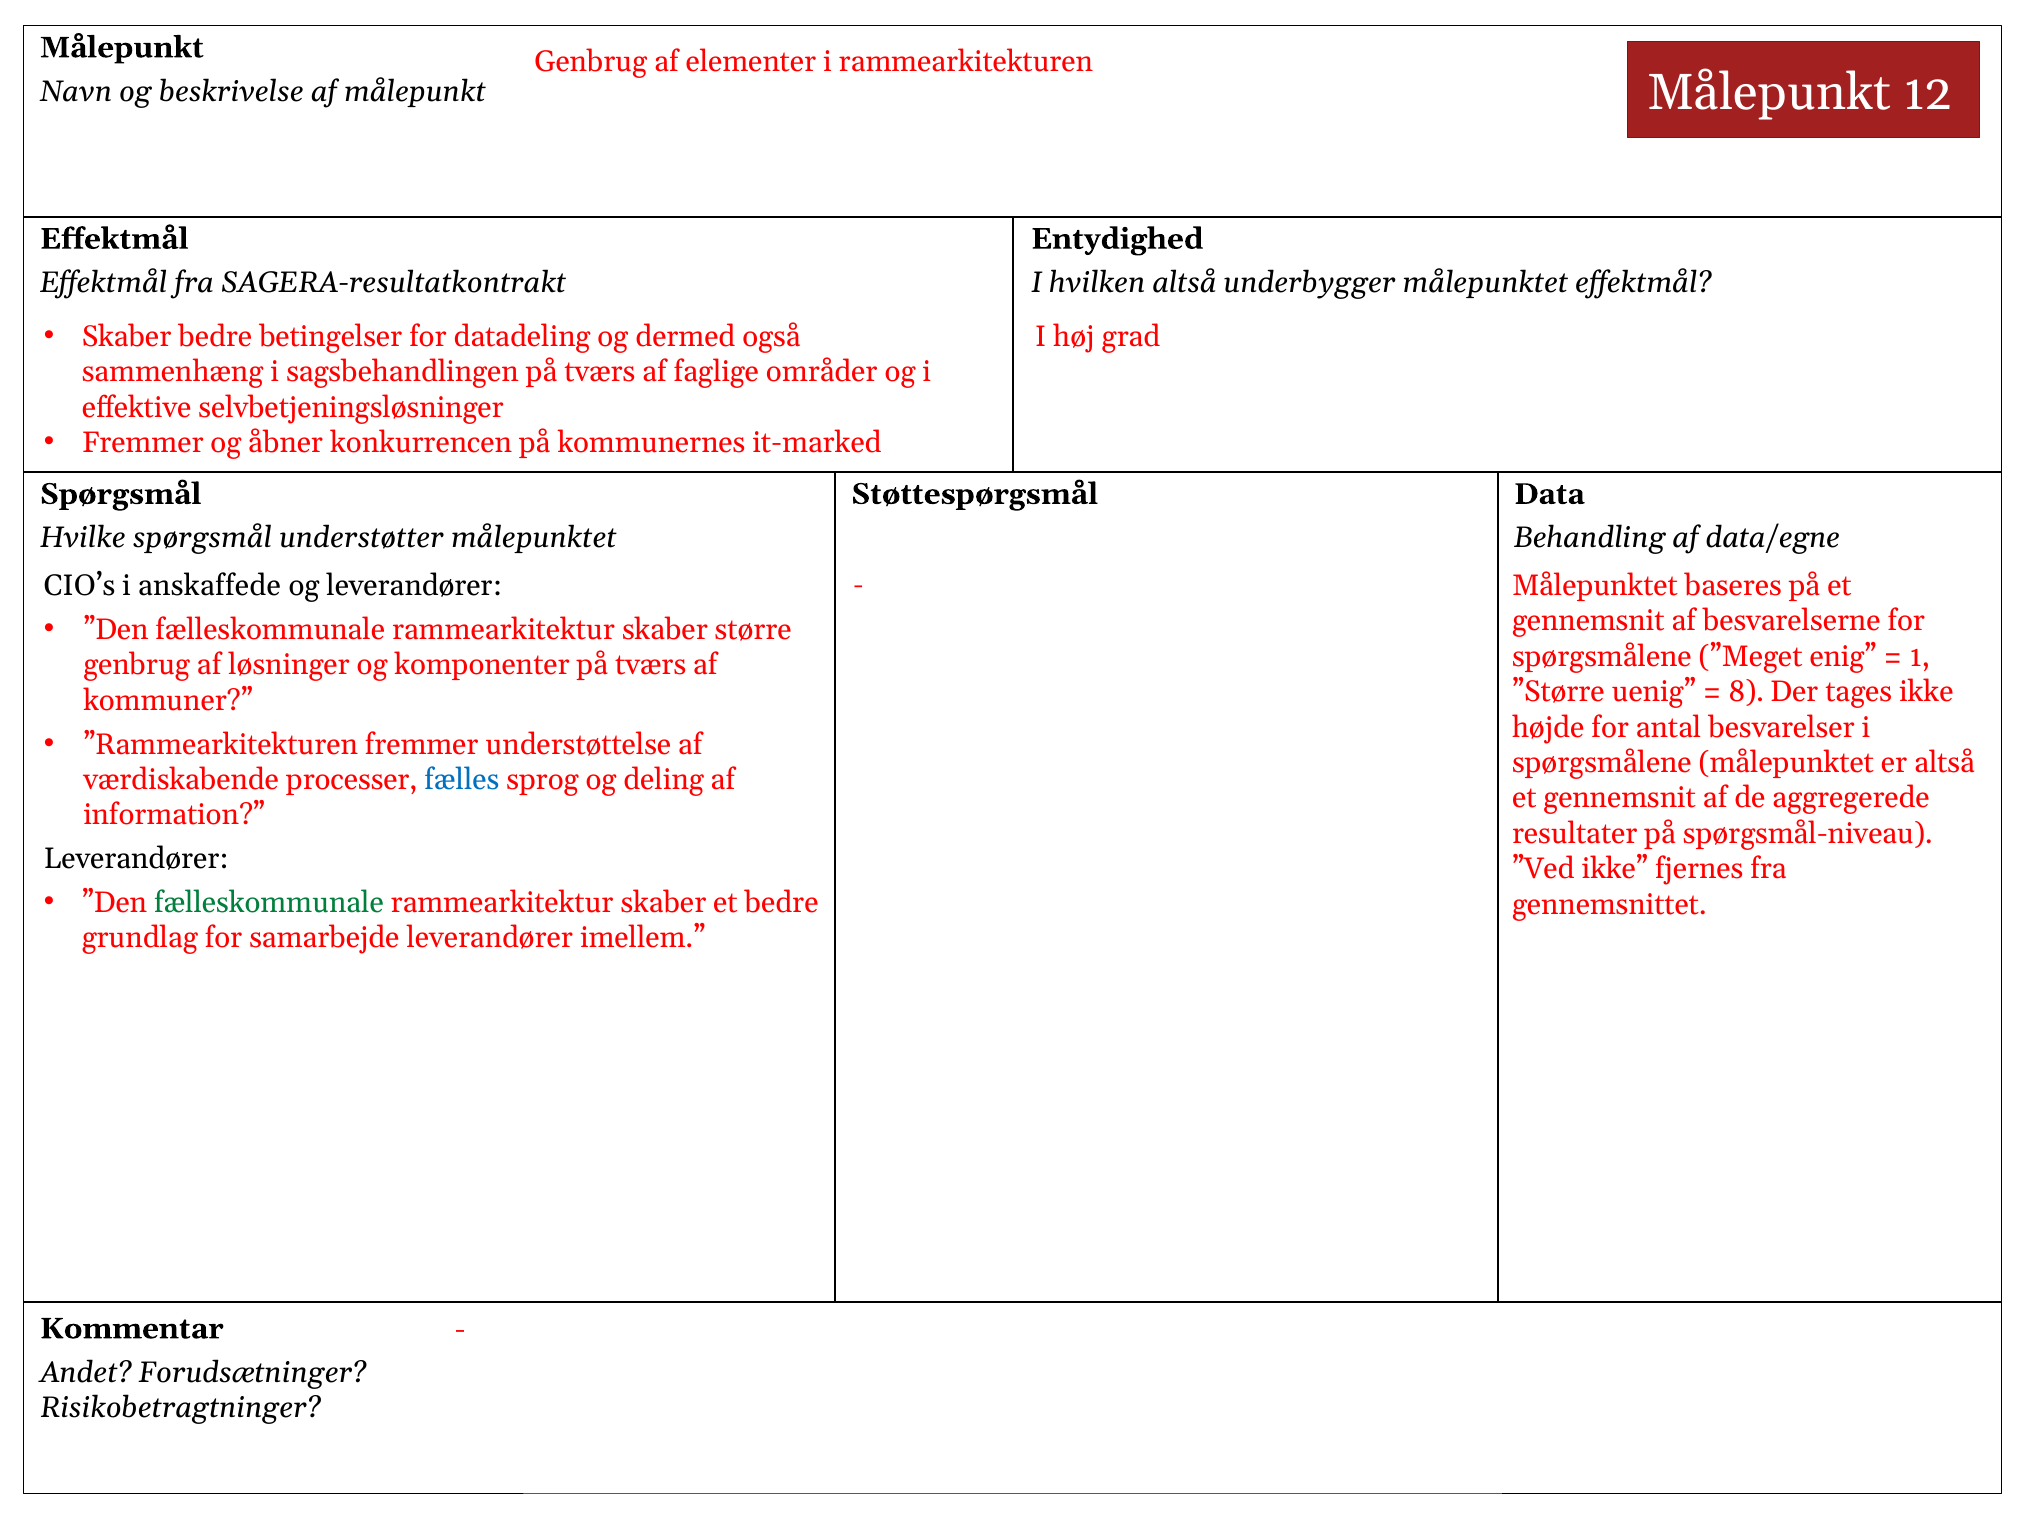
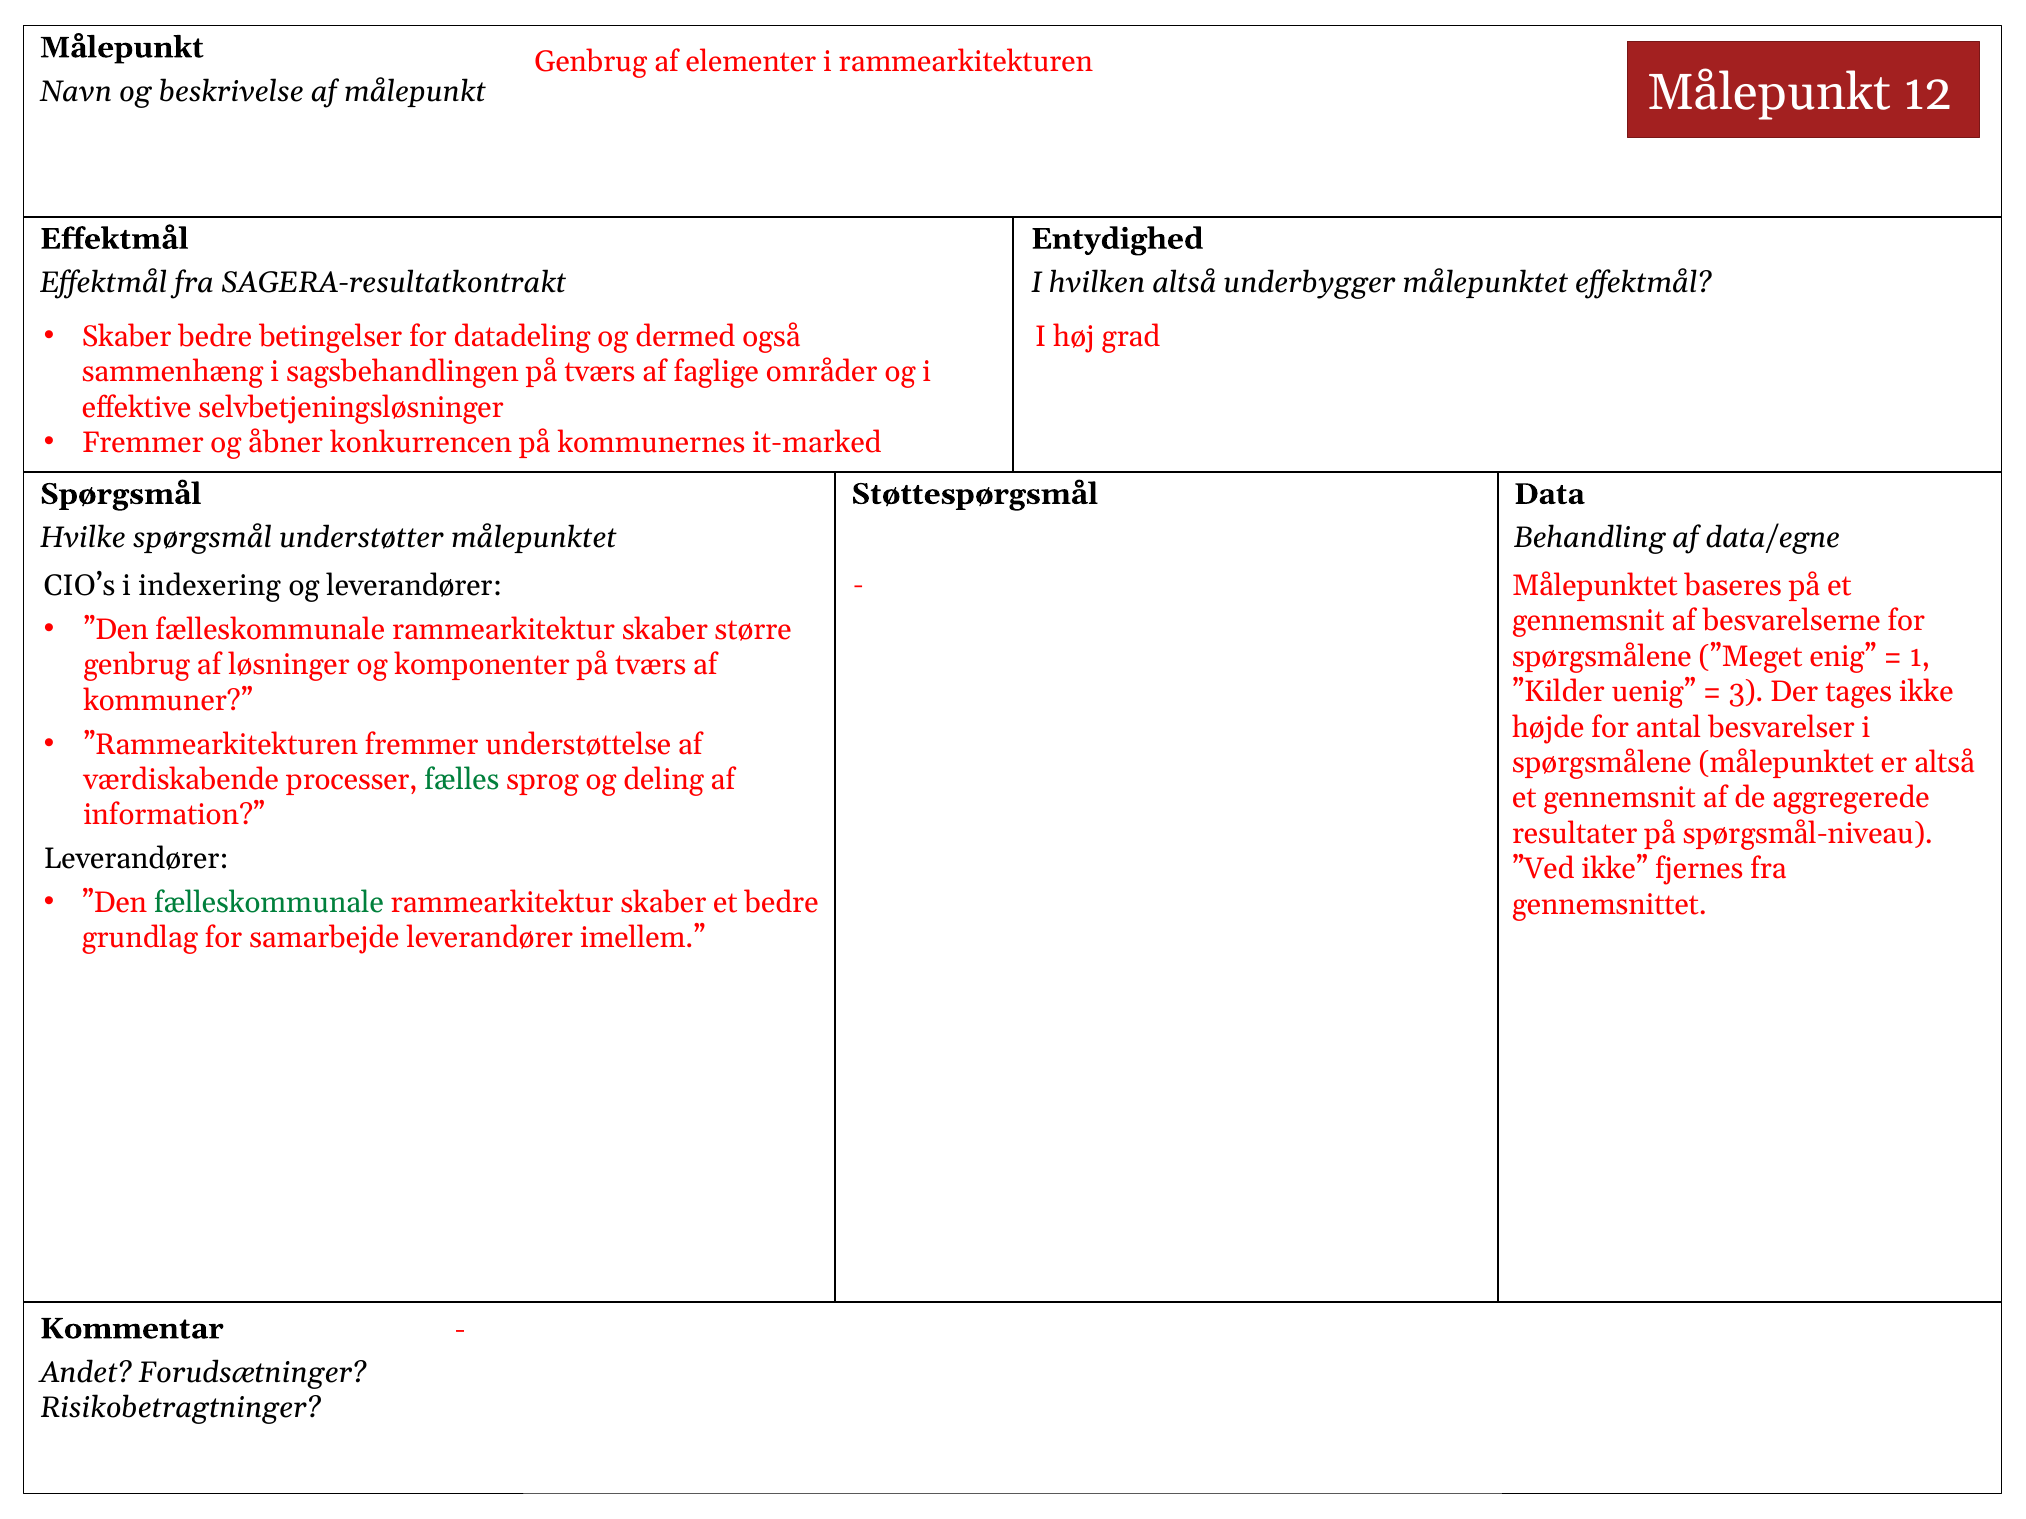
anskaffede: anskaffede -> indexering (210, 586)
”Større: ”Større -> ”Kilder (1558, 692)
8: 8 -> 3 (1746, 692)
fælles colour: blue -> green (462, 780)
